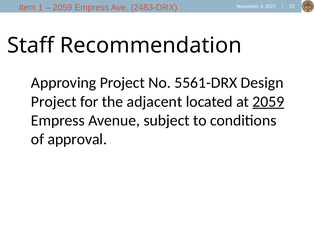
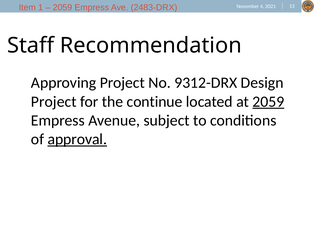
5561-DRX: 5561-DRX -> 9312-DRX (206, 83)
adjacent: adjacent -> continue (155, 102)
approval underline: none -> present (77, 139)
